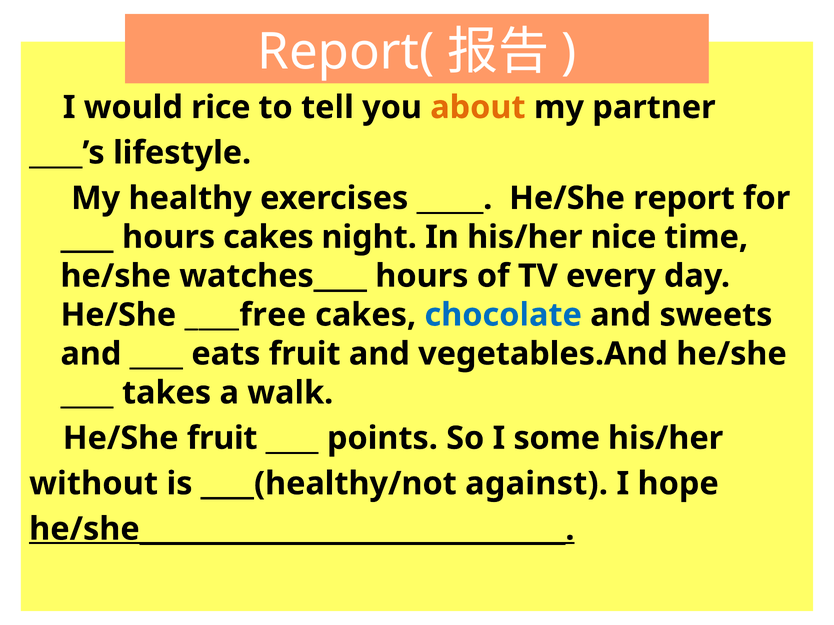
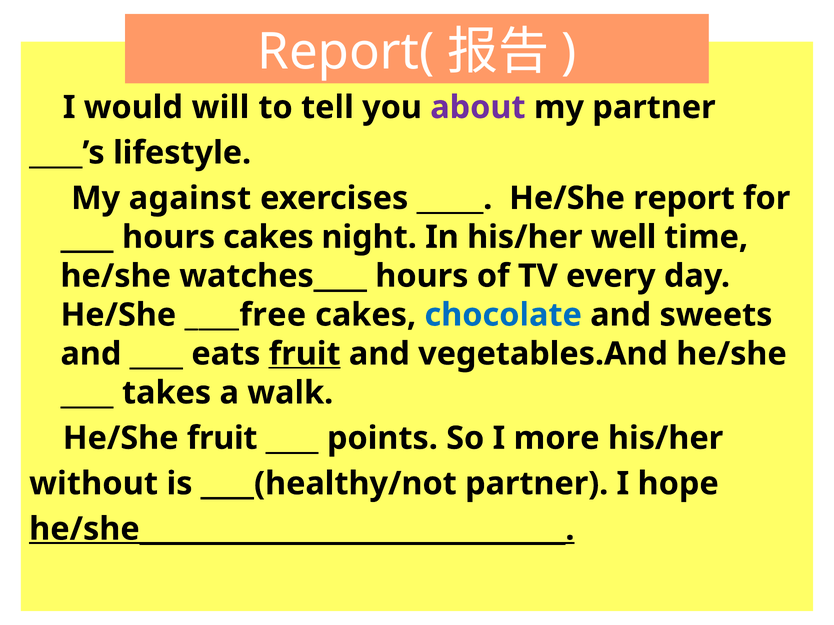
rice: rice -> will (221, 107)
about colour: orange -> purple (478, 107)
healthy: healthy -> against (190, 198)
nice: nice -> well (623, 237)
fruit underline: none -> present (305, 354)
some: some -> more (557, 439)
____(healthy/not against: against -> partner (537, 484)
